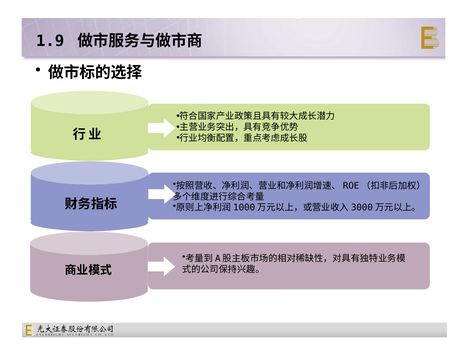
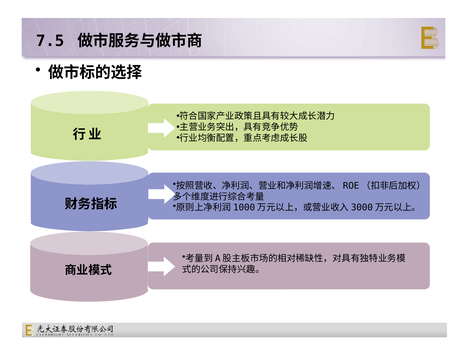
1.9: 1.9 -> 7.5 (50, 41)
